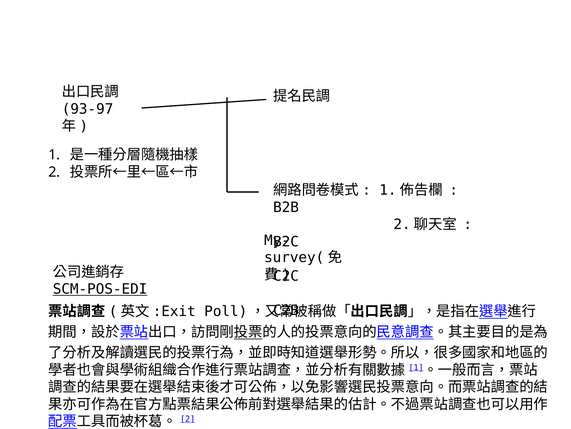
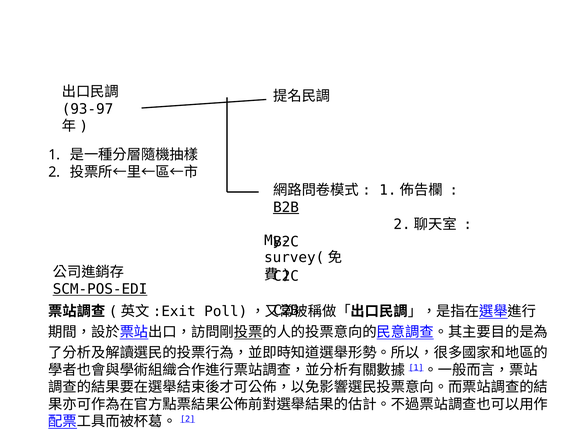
B2B underline: none -> present (286, 207)
